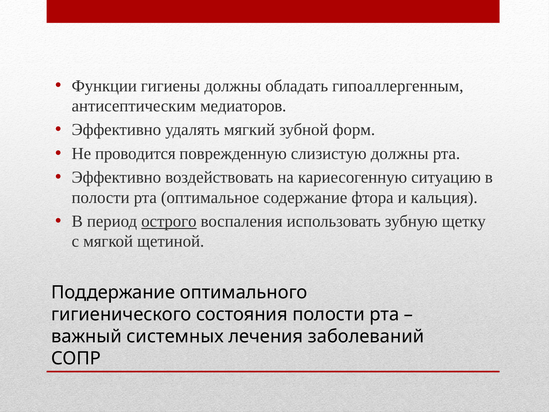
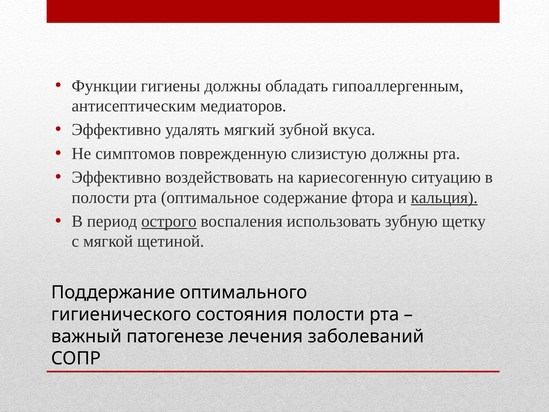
форм: форм -> вкуса (354, 130)
проводится: проводится -> симптомов (135, 153)
кальция underline: none -> present (444, 197)
системных: системных -> патогенезе (175, 336)
